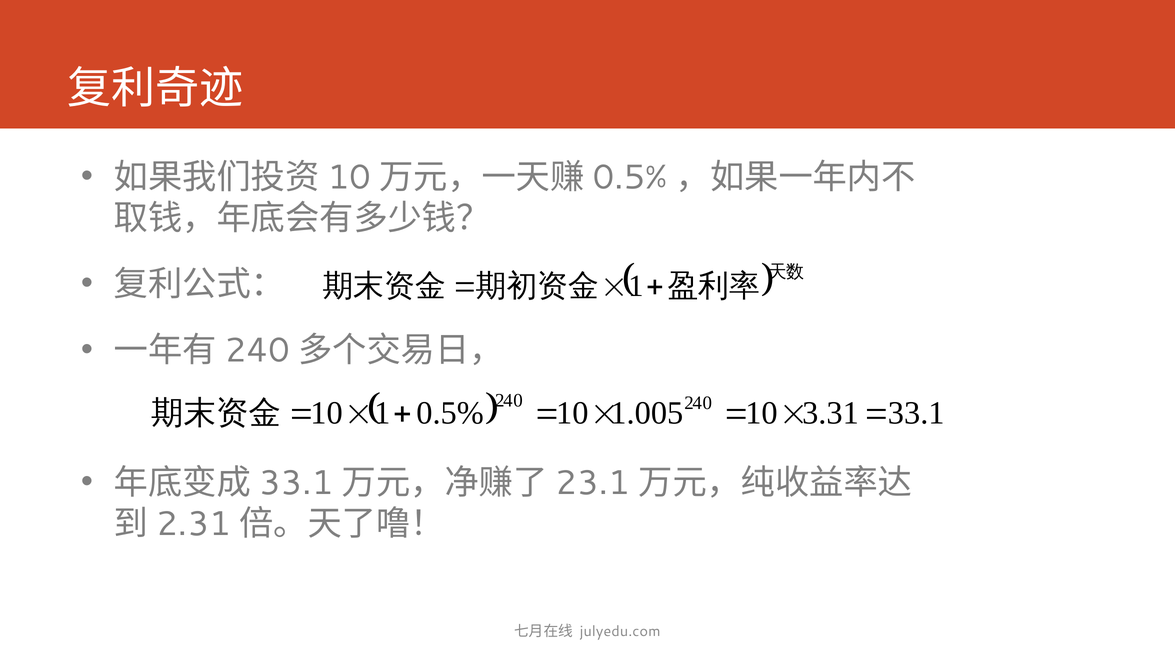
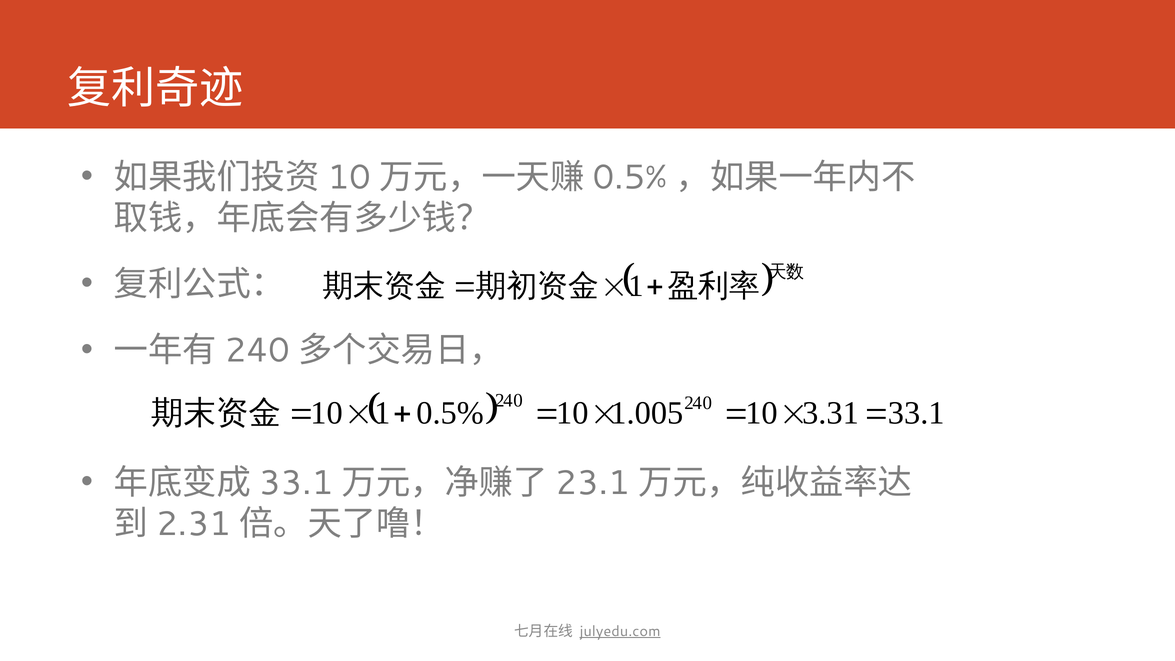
julyedu.com underline: none -> present (620, 631)
